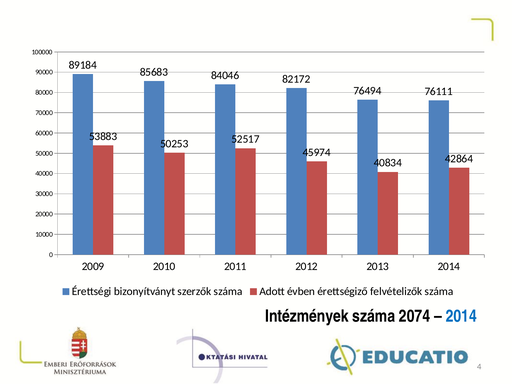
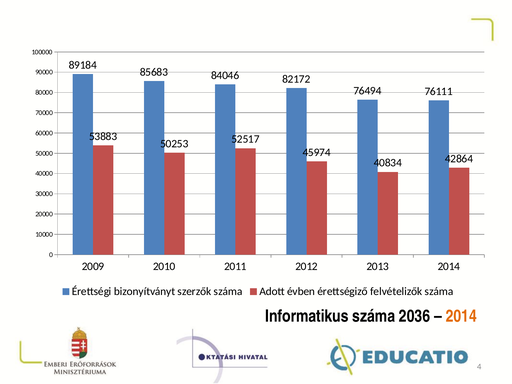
Intézmények: Intézmények -> Informatikus (307, 316)
2074: 2074 -> 2036 (415, 316)
2014 colour: blue -> orange (461, 316)
